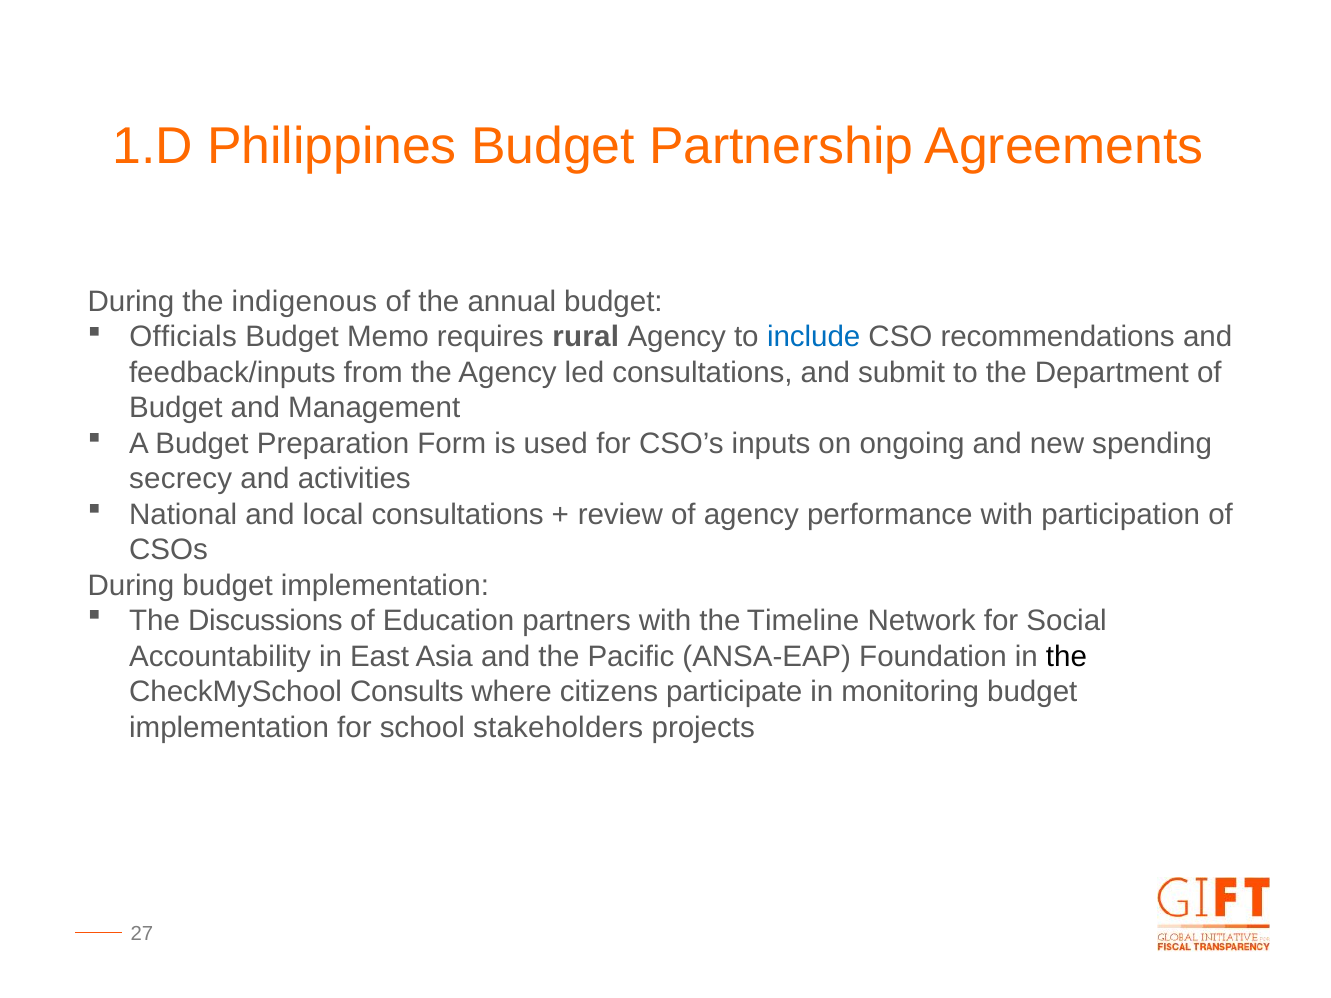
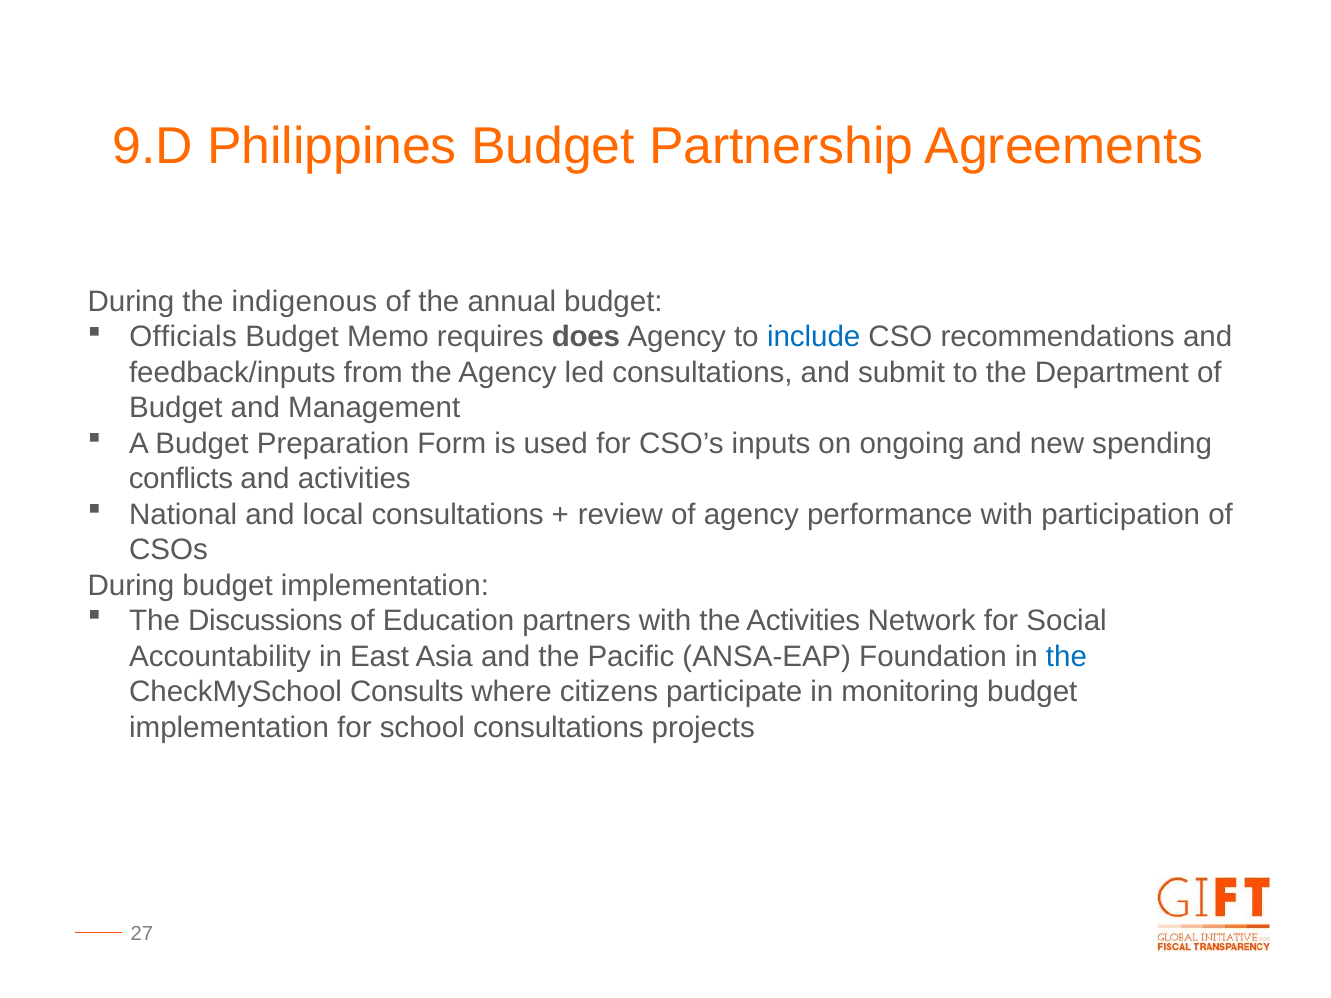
1.D: 1.D -> 9.D (153, 146)
rural: rural -> does (586, 337)
secrecy: secrecy -> conflicts (181, 479)
the Timeline: Timeline -> Activities (803, 621)
the colour: black -> blue (1066, 657)
school stakeholders: stakeholders -> consultations (558, 728)
